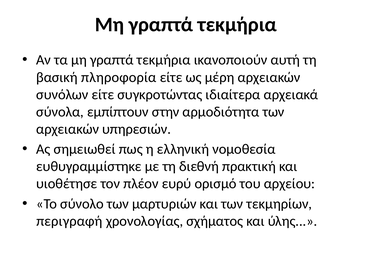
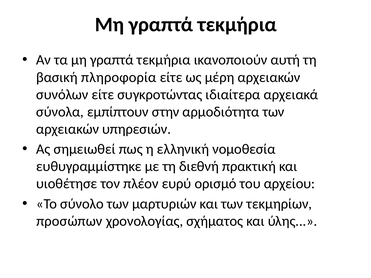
περιγραφή: περιγραφή -> προσώπων (69, 221)
